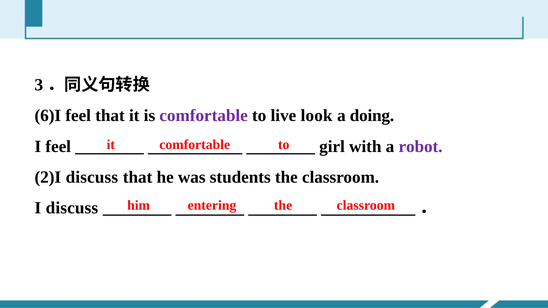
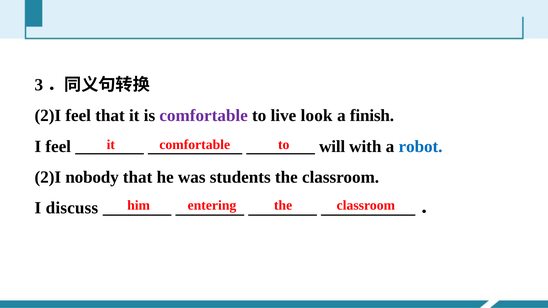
6)I: 6)I -> 2)I (48, 116)
doing: doing -> finish (372, 116)
girl: girl -> will (332, 147)
robot colour: purple -> blue (421, 147)
2)I discuss: discuss -> nobody (92, 177)
